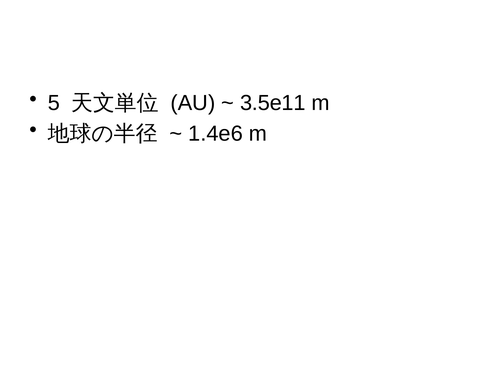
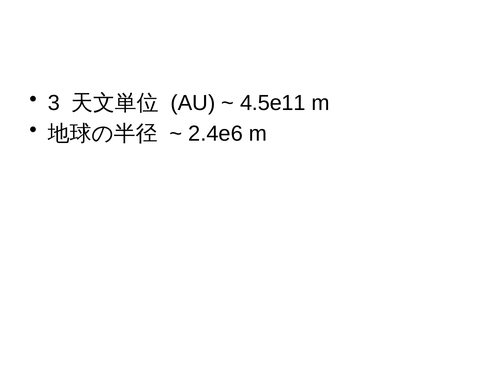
5: 5 -> 3 (54, 103)
3.5e11: 3.5e11 -> 4.5e11 (273, 103)
1.4e6: 1.4e6 -> 2.4e6 (216, 134)
